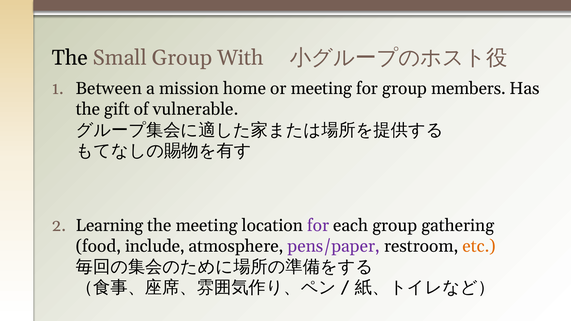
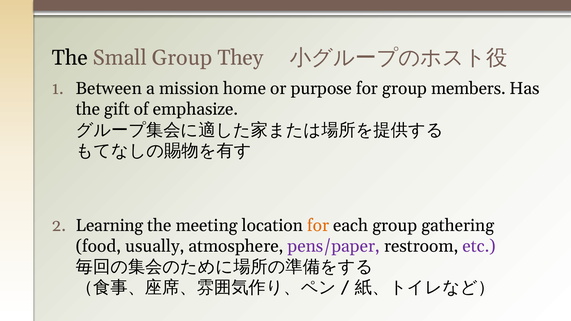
With: With -> They (240, 58)
or meeting: meeting -> purpose (321, 89)
vulnerable: vulnerable -> emphasize (196, 109)
for colour: purple -> orange (318, 225)
include: include -> usually (155, 246)
etc colour: orange -> purple (479, 246)
